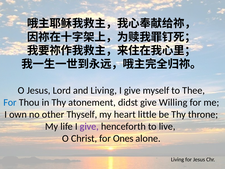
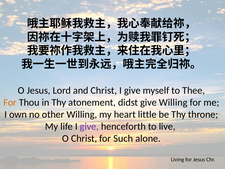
and Living: Living -> Christ (104, 90)
For colour: blue -> orange (10, 102)
other Thyself: Thyself -> Willing (82, 114)
Ones: Ones -> Such (123, 138)
